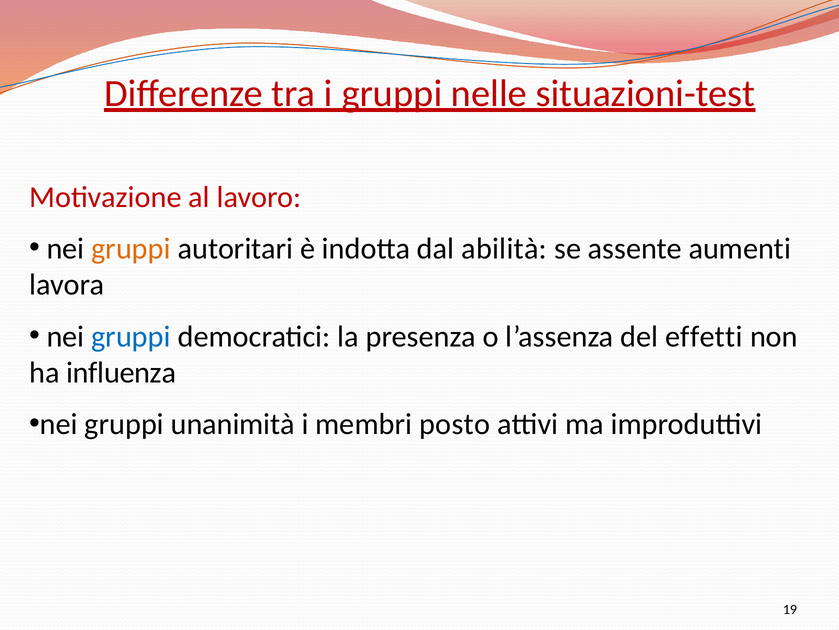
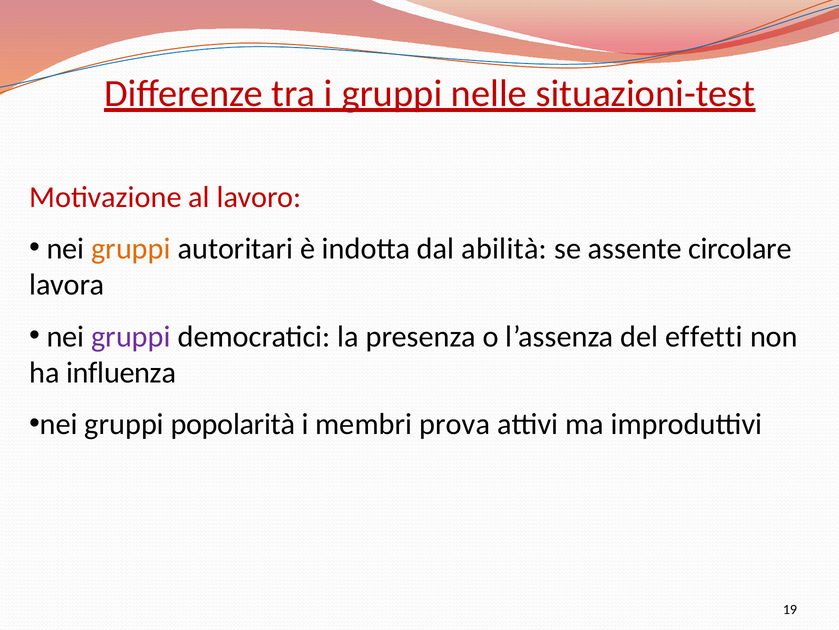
aumenti: aumenti -> circolare (740, 248)
gruppi colour: blue -> purple (131, 336)
unanimità: unanimità -> popolarità (233, 424)
posto: posto -> prova (455, 424)
